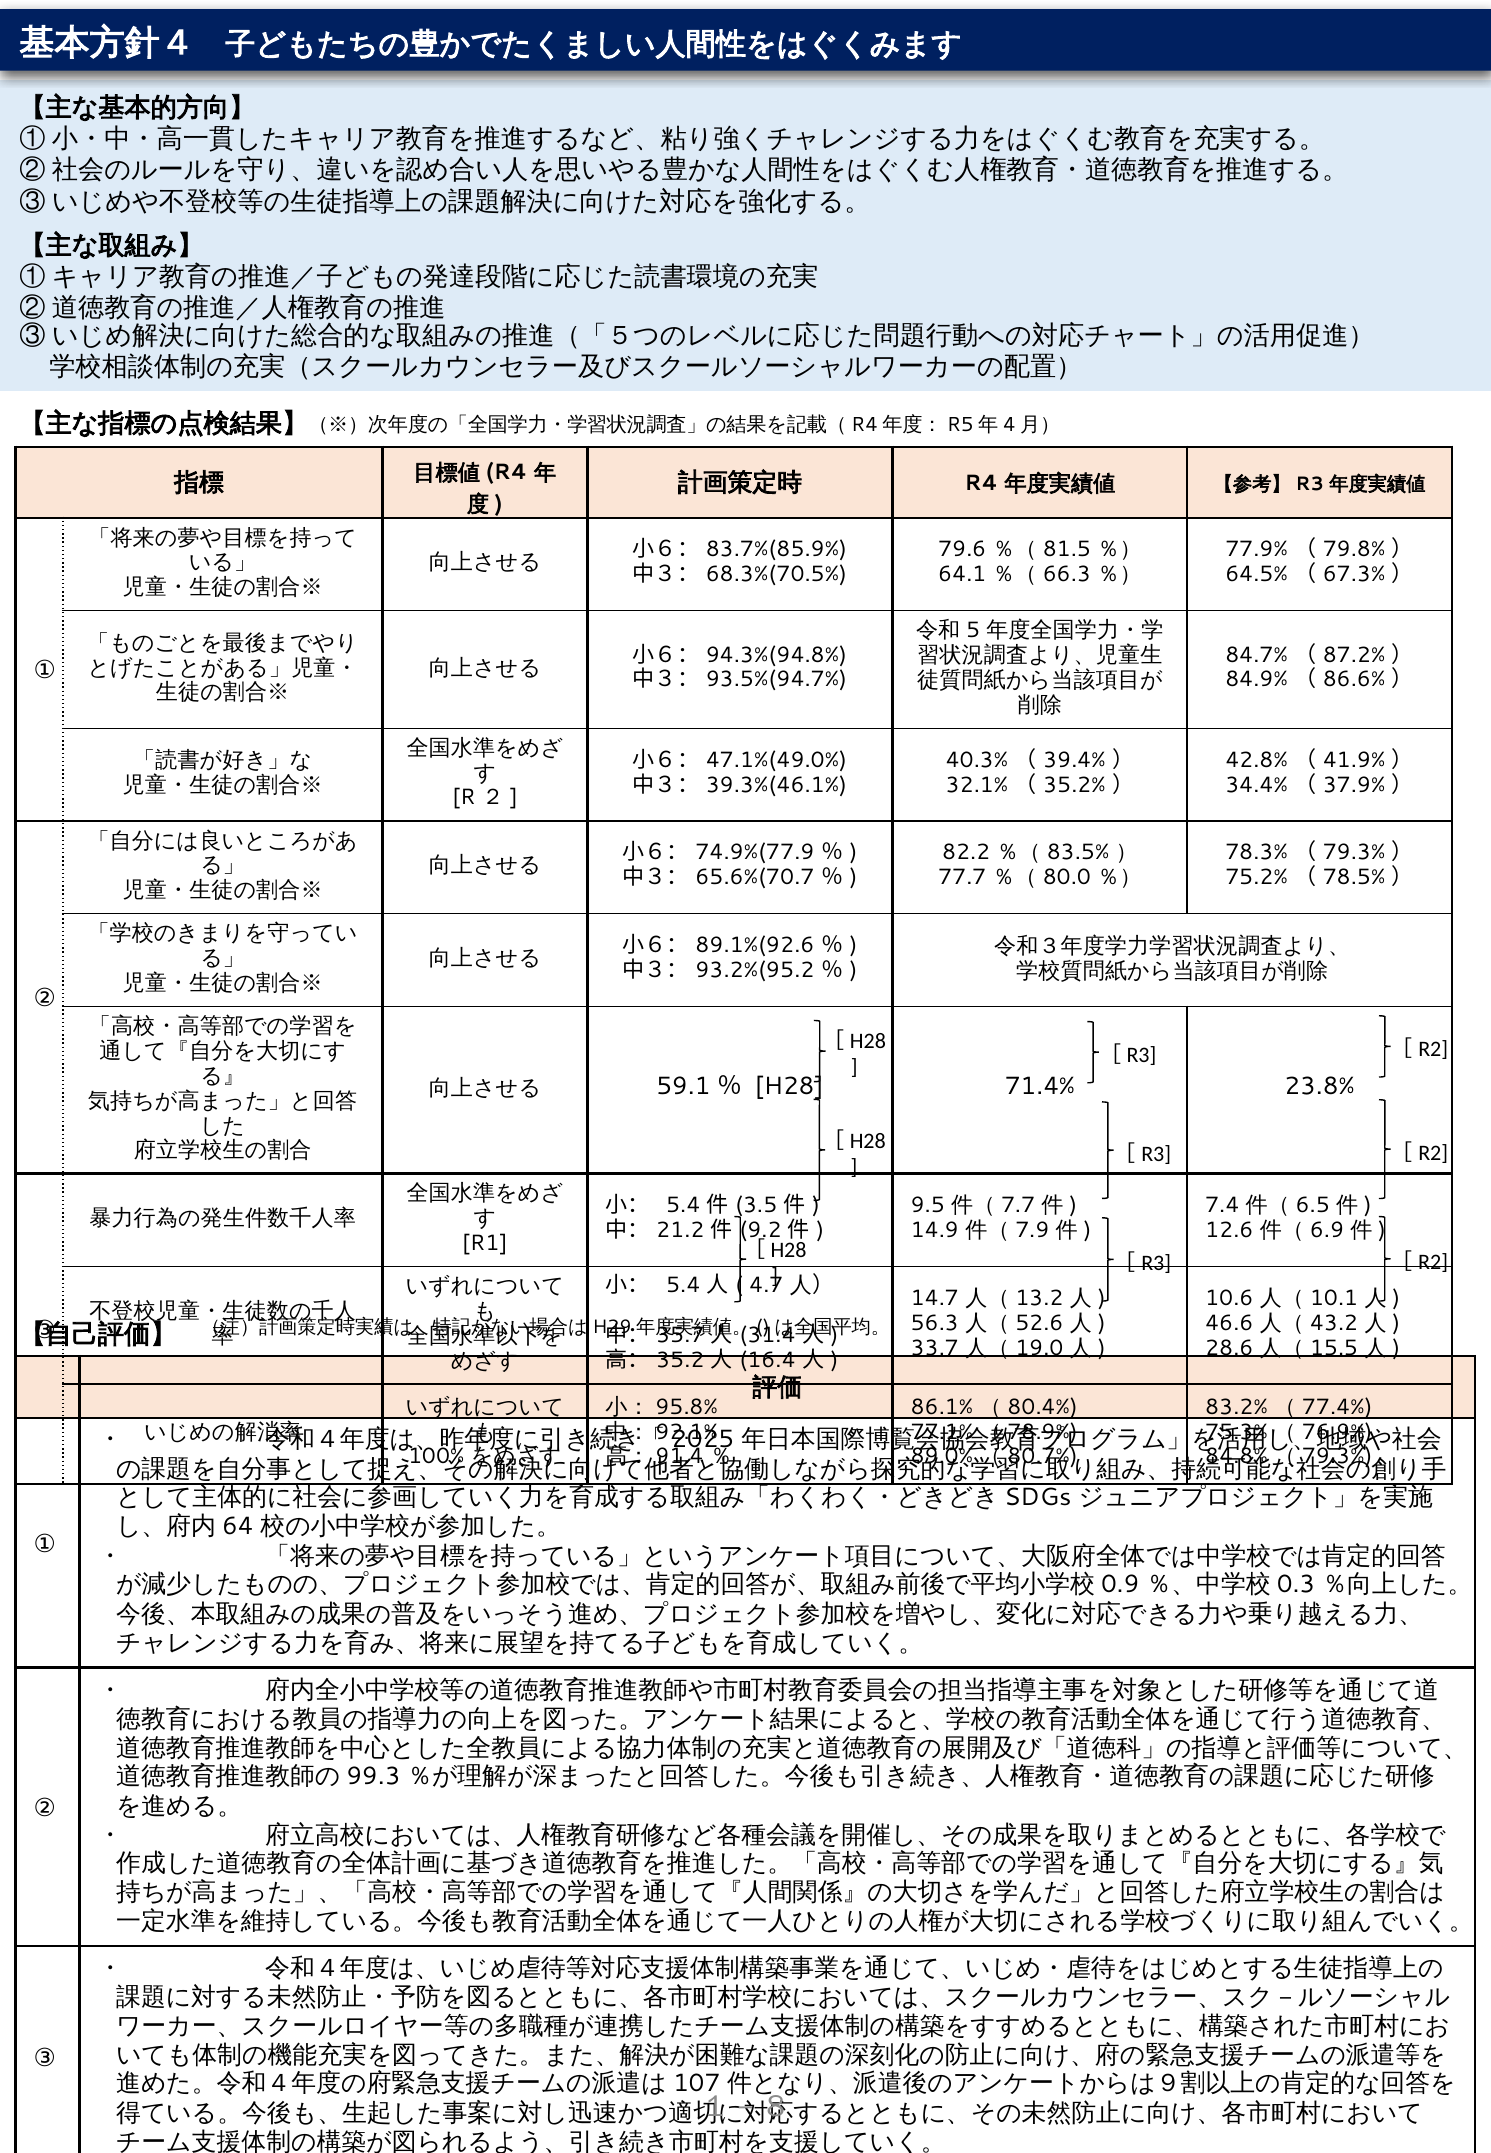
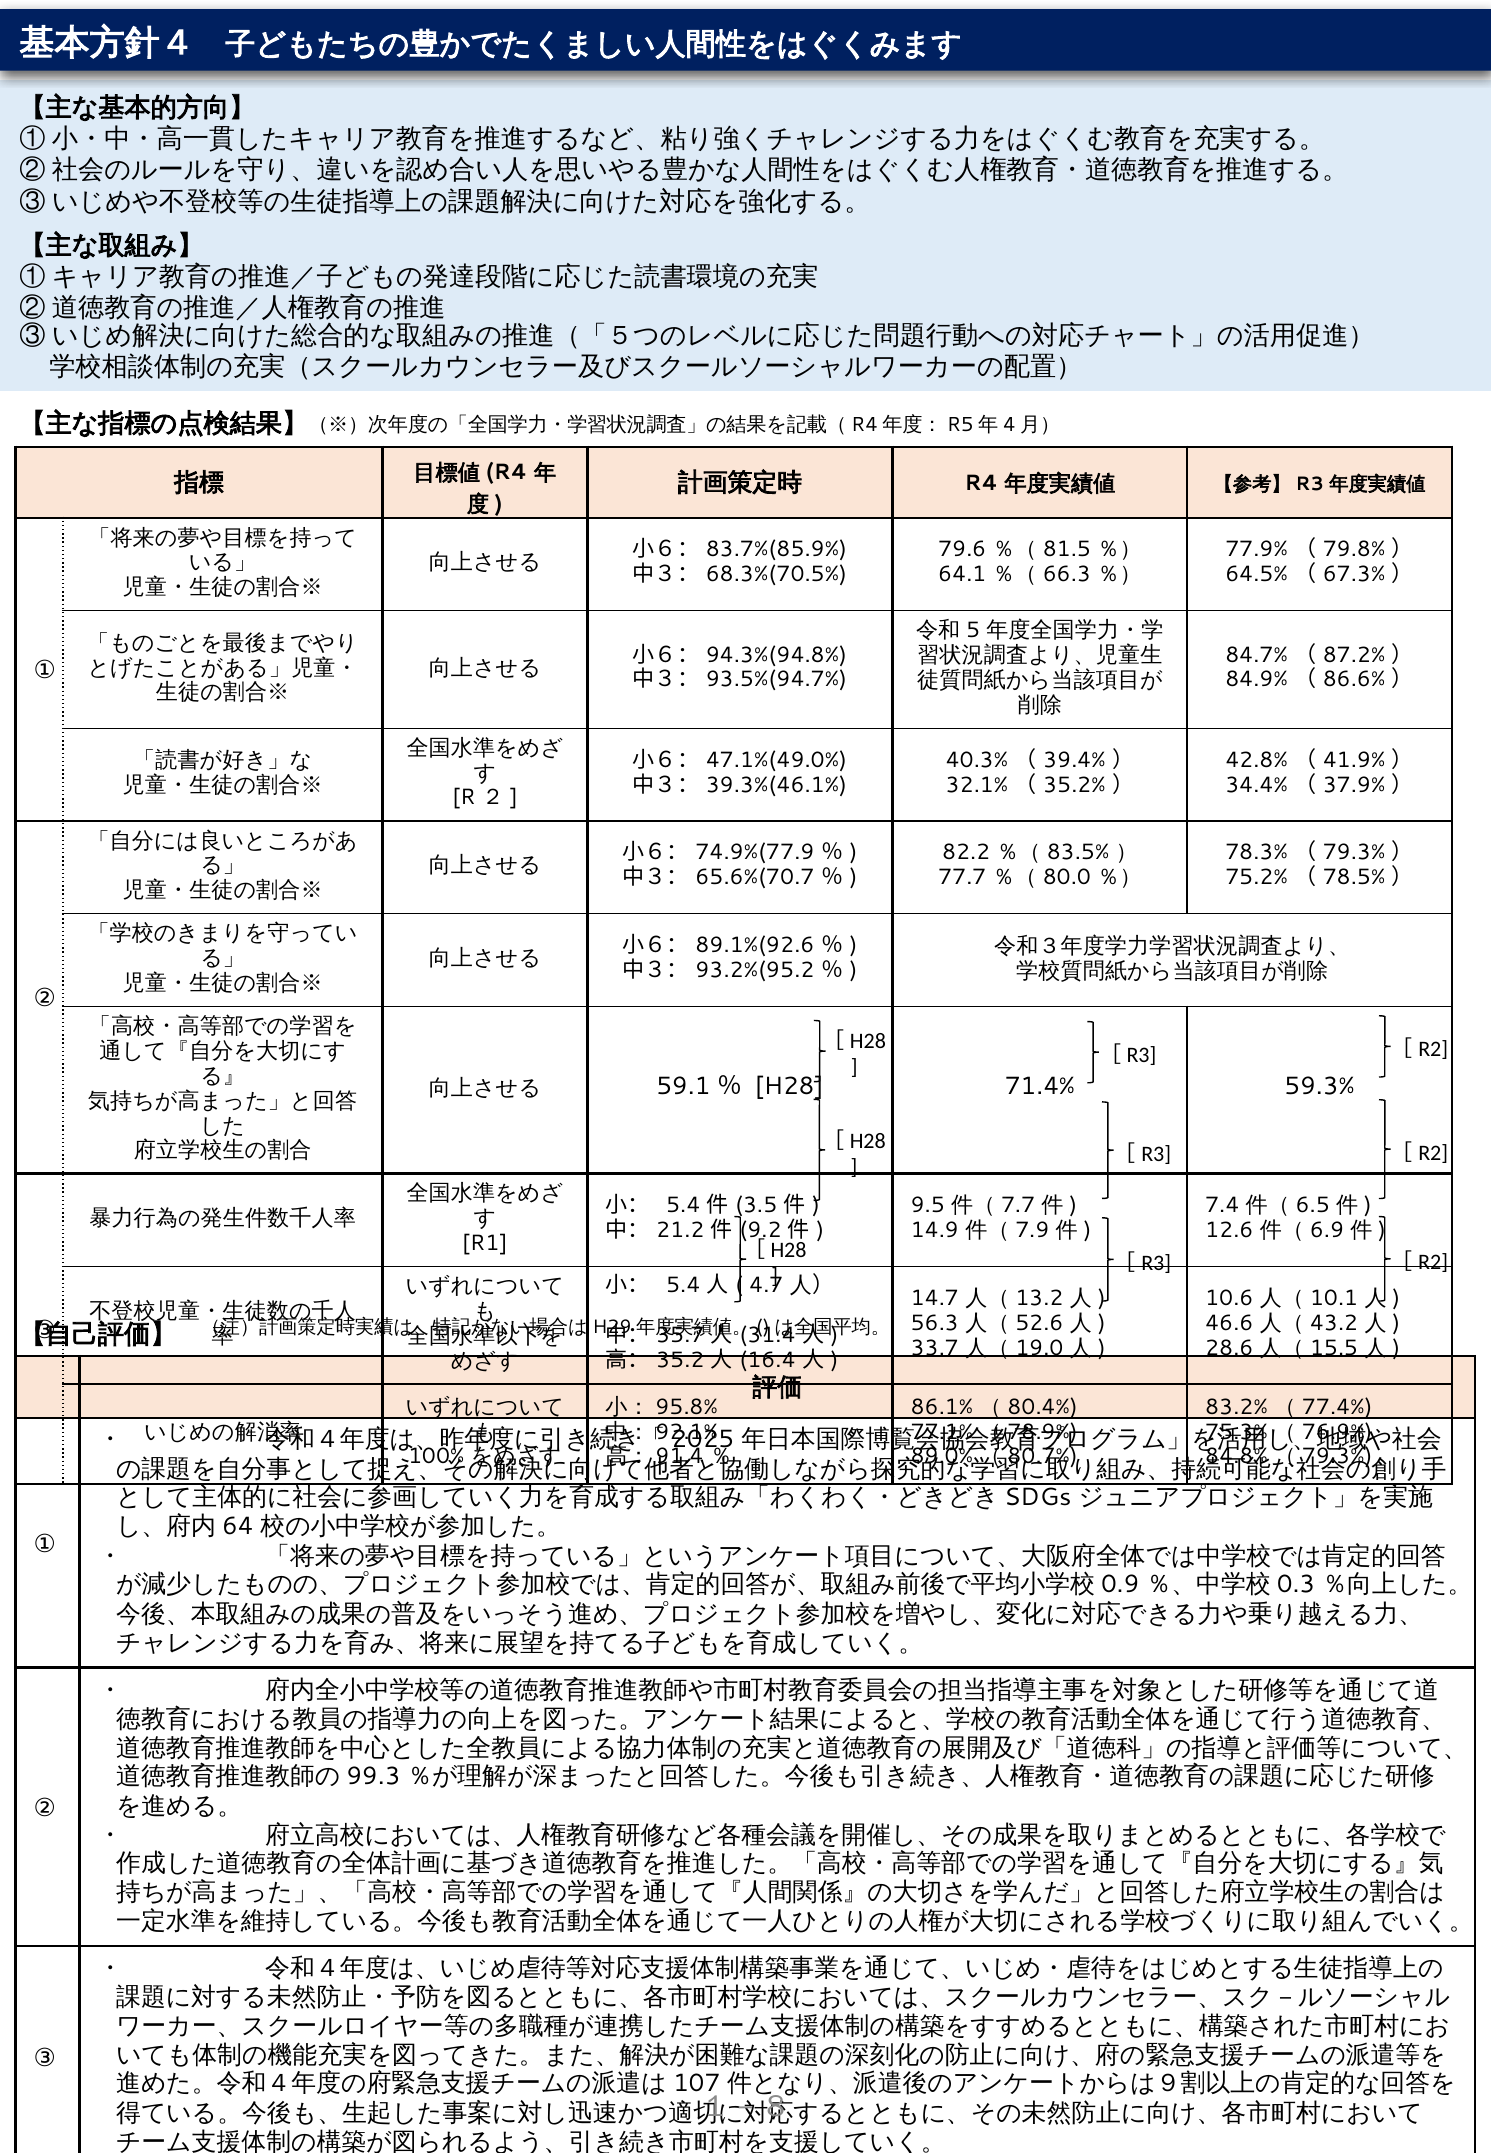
23.8%: 23.8% -> 59.3% (1320, 1087)
